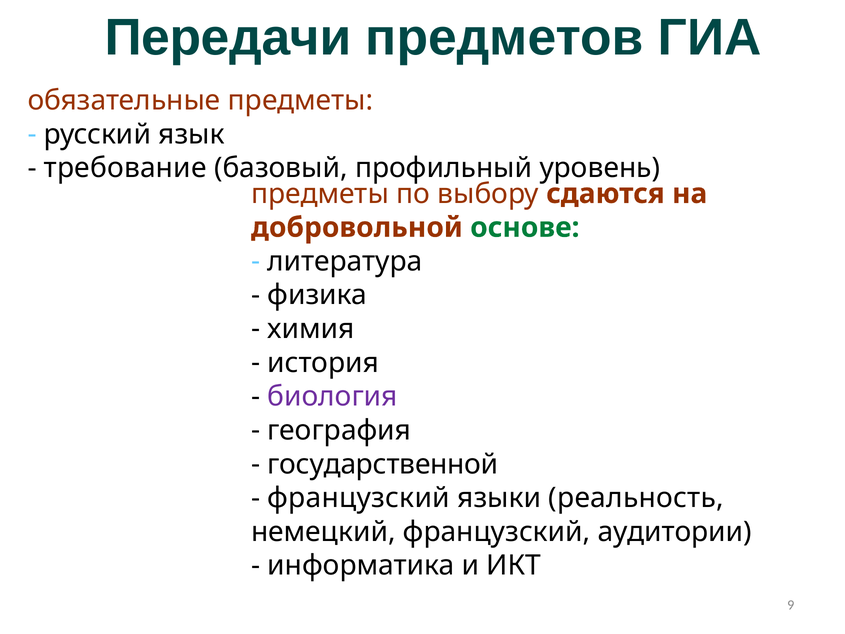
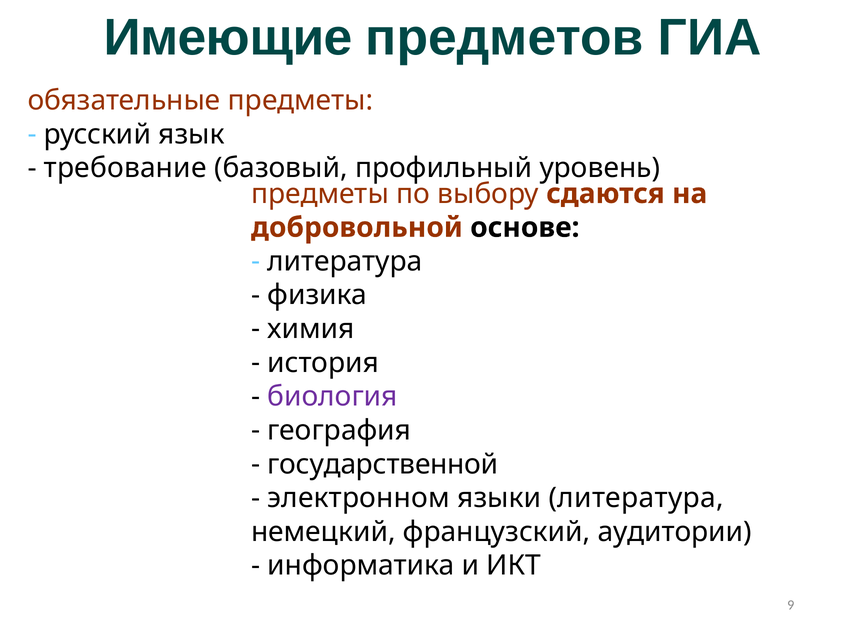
Передачи: Передачи -> Имеющие (228, 38)
основе colour: green -> black (525, 227)
французский: французский -> электронном (359, 498)
языки реальность: реальность -> литература (636, 498)
